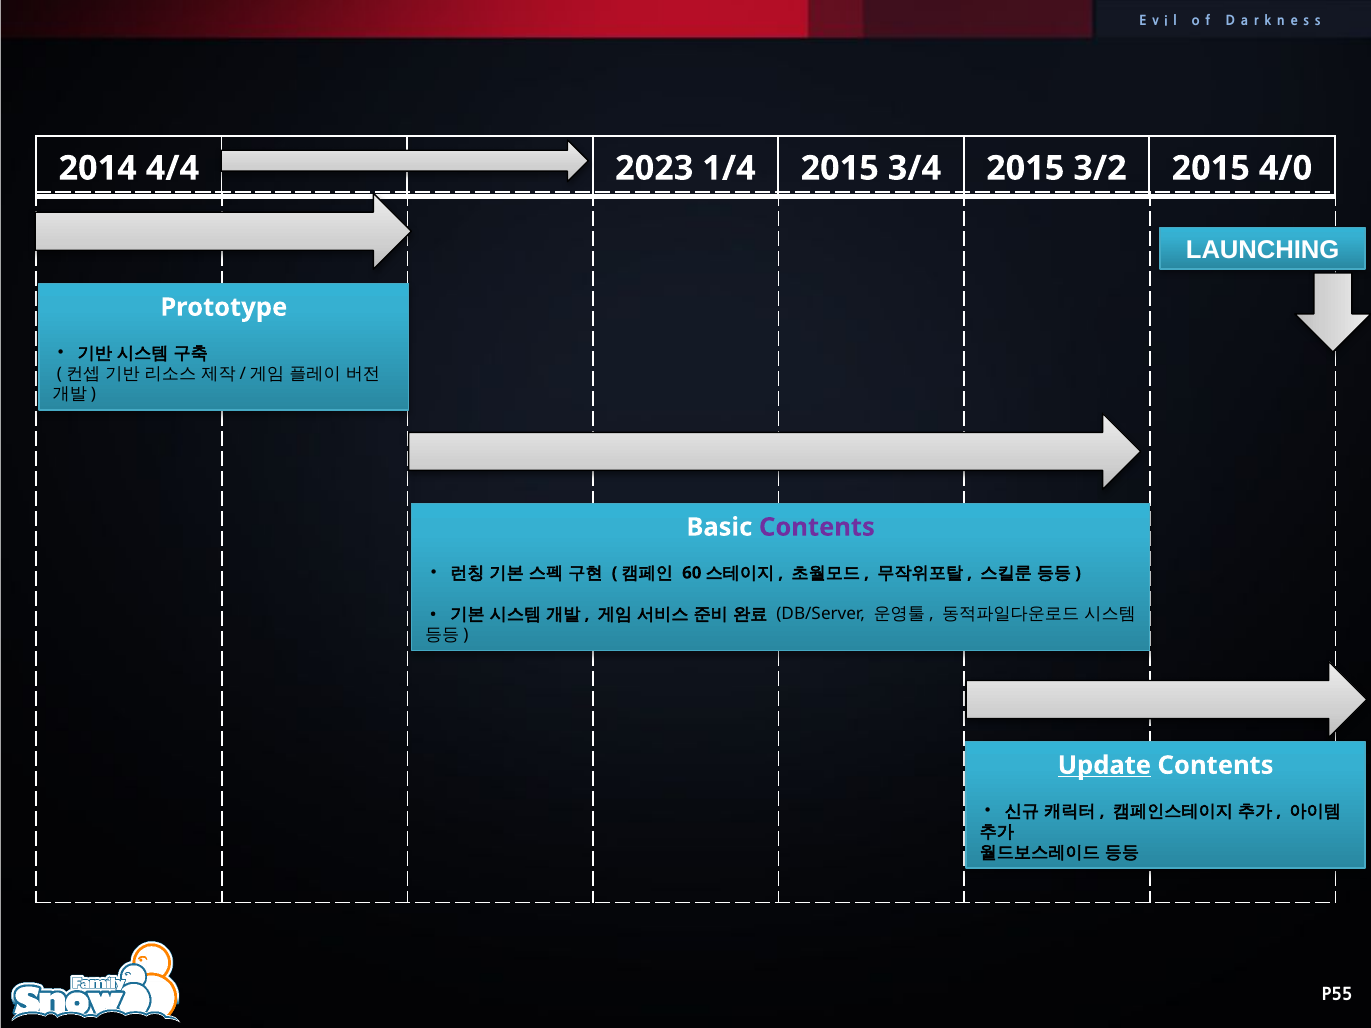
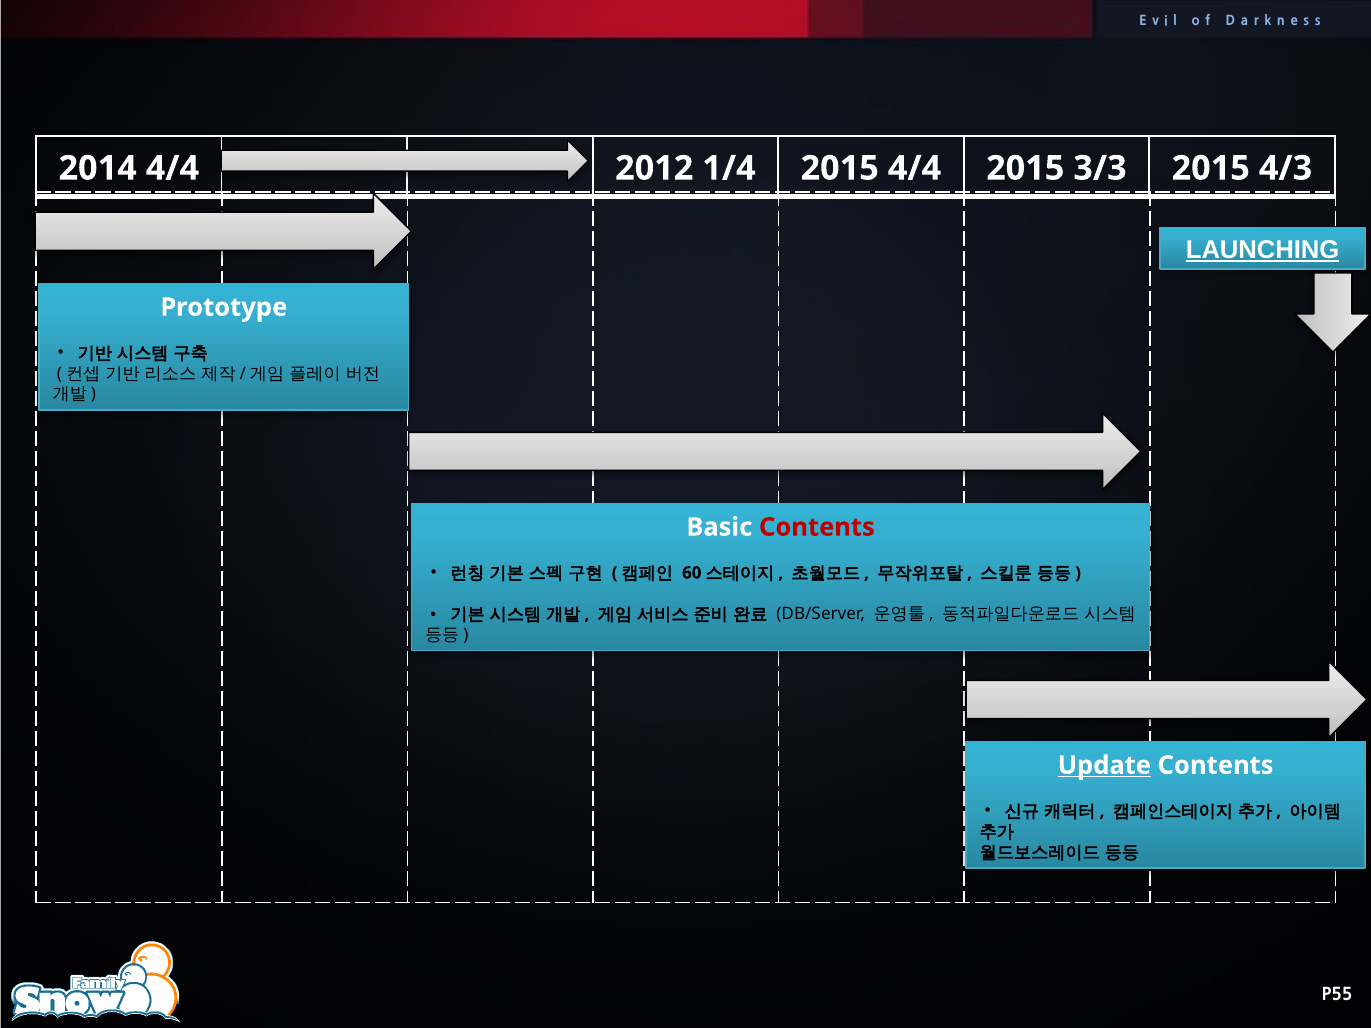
2023: 2023 -> 2012 (654, 168)
2015 3/4: 3/4 -> 4/4 (914, 168)
3/2: 3/2 -> 3/3 (1100, 168)
4/0: 4/0 -> 4/3 (1286, 168)
LAUNCHING underline: none -> present (1263, 250)
Contents colour: purple -> red (817, 527)
